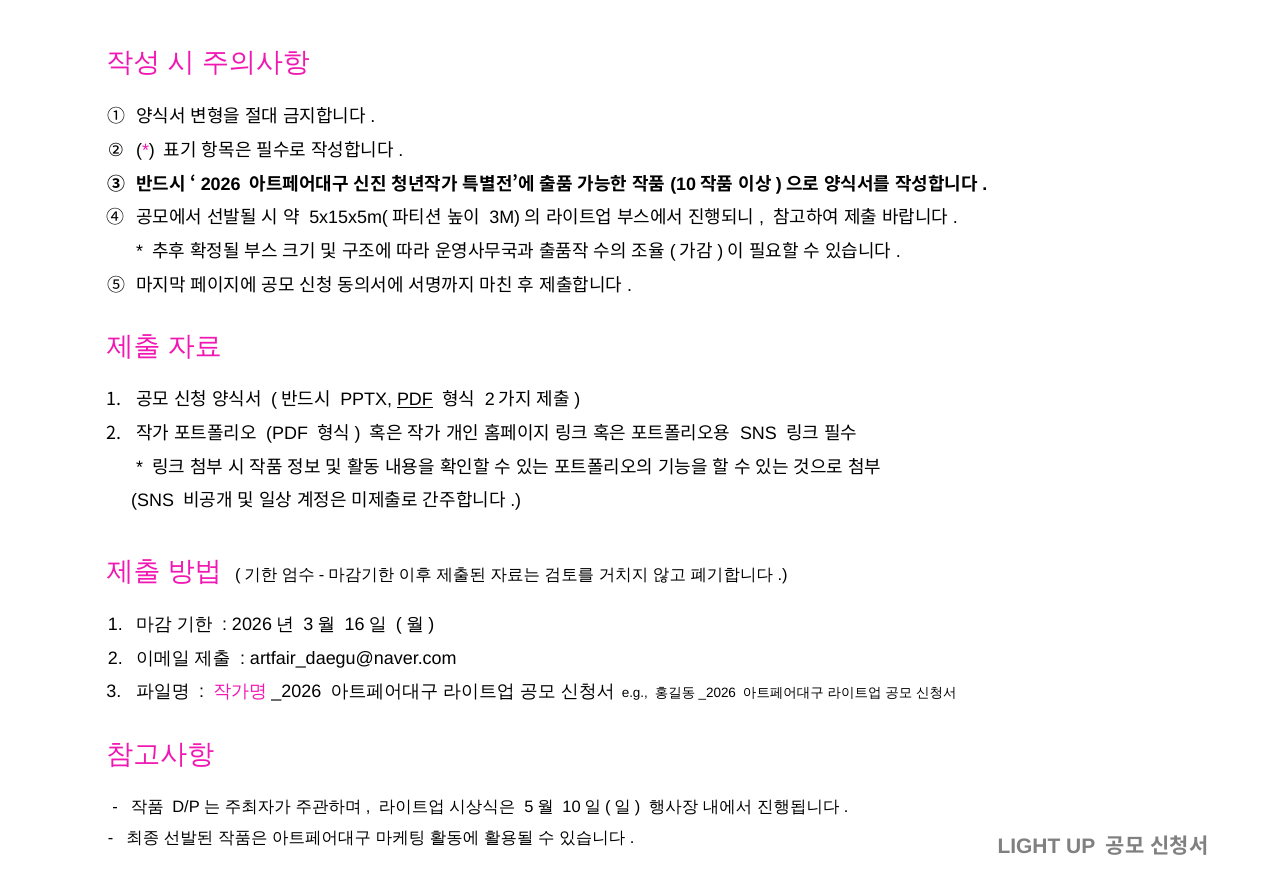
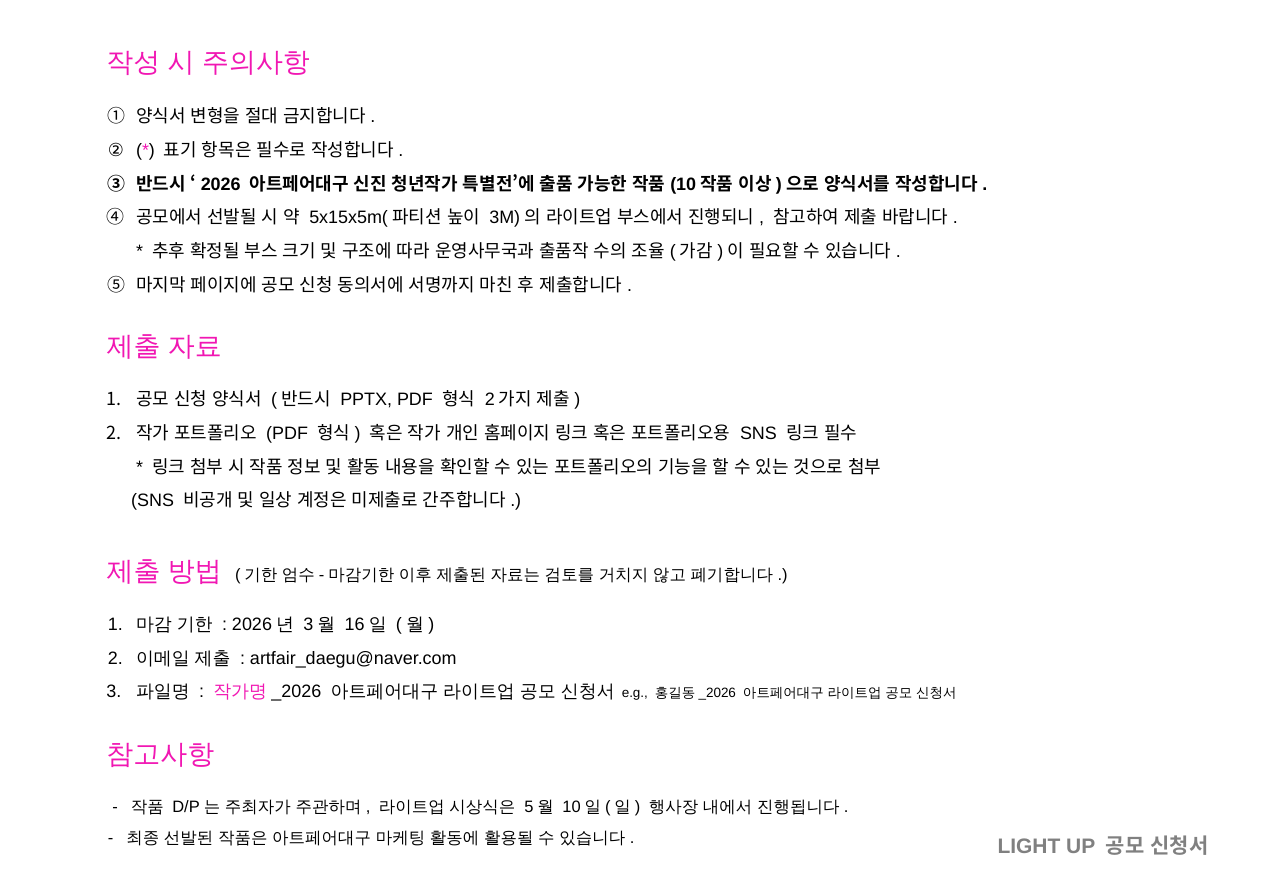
PDF underline: present -> none (415, 400)
